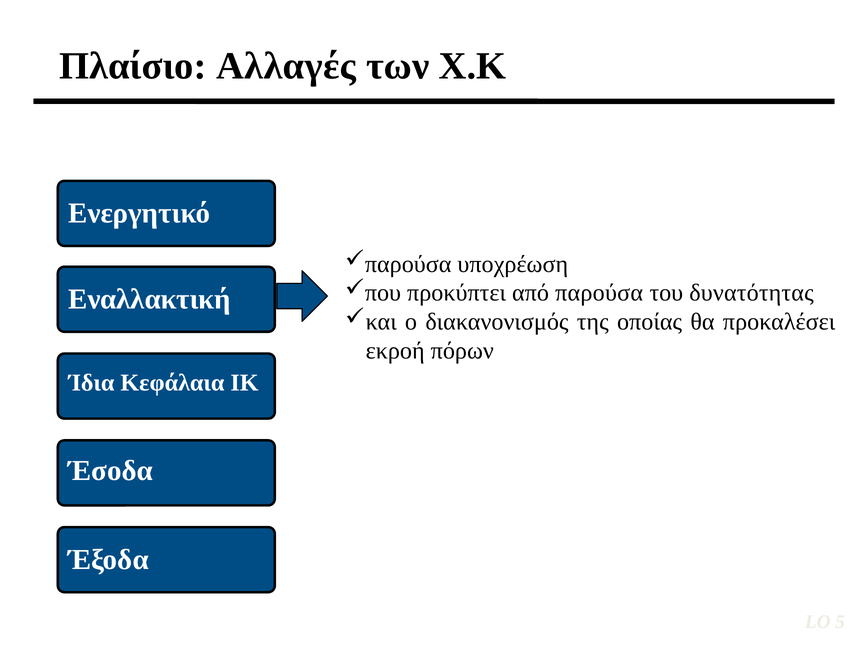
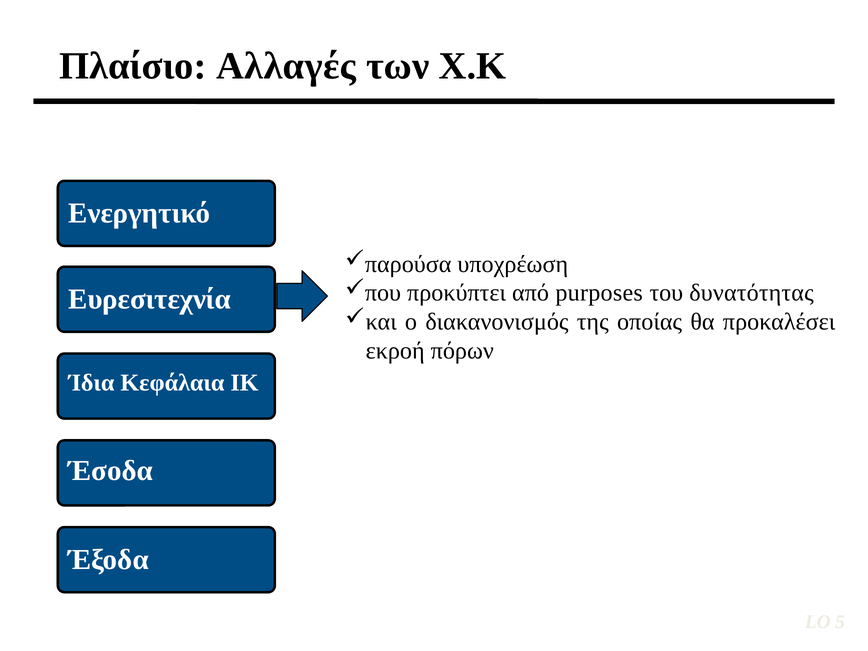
παρούσα: παρούσα -> purposes (599, 293)
Εναλλακτική: Εναλλακτική -> Ευρεσιτεχνία (150, 299)
